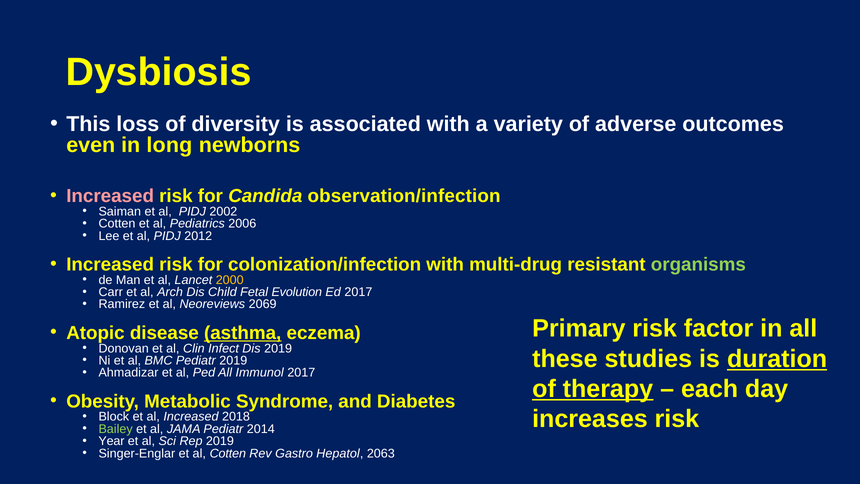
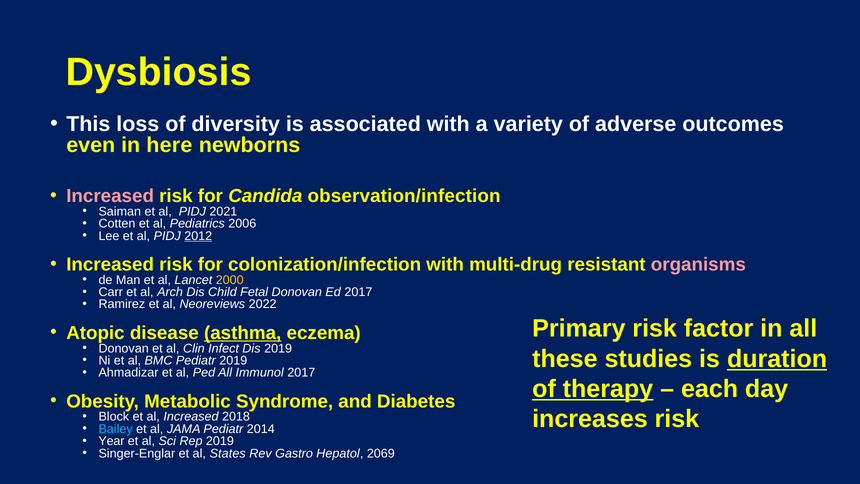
long: long -> here (169, 145)
2002: 2002 -> 2021 (223, 211)
2012 underline: none -> present (198, 236)
organisms colour: light green -> pink (698, 264)
Fetal Evolution: Evolution -> Donovan (297, 292)
2069: 2069 -> 2022 (263, 304)
Bailey colour: light green -> light blue (116, 429)
al Cotten: Cotten -> States (228, 453)
2063: 2063 -> 2069 (381, 453)
